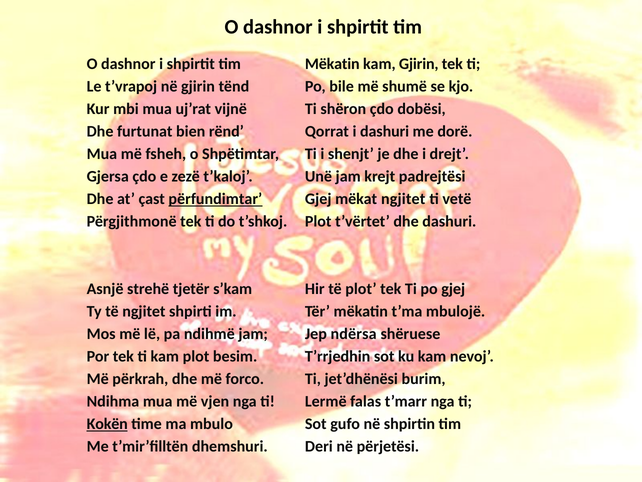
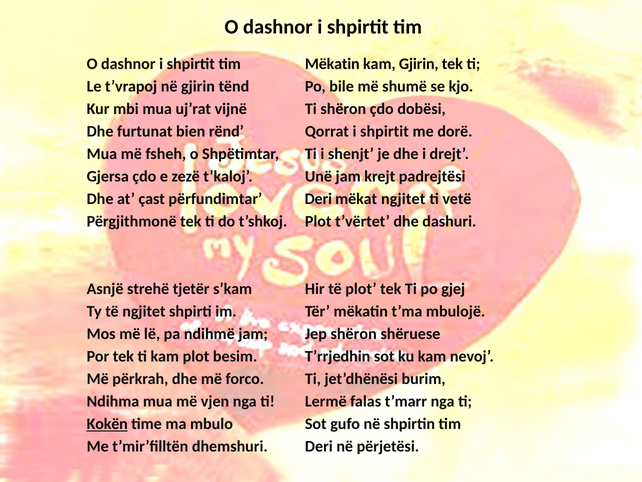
Qorrat i dashuri: dashuri -> shpirtit (385, 132)
përfundimtar underline: present -> none (215, 199)
Gjej: Gjej -> Deri (318, 199)
Jep ndërsa: ndërsa -> shëron (354, 334)
